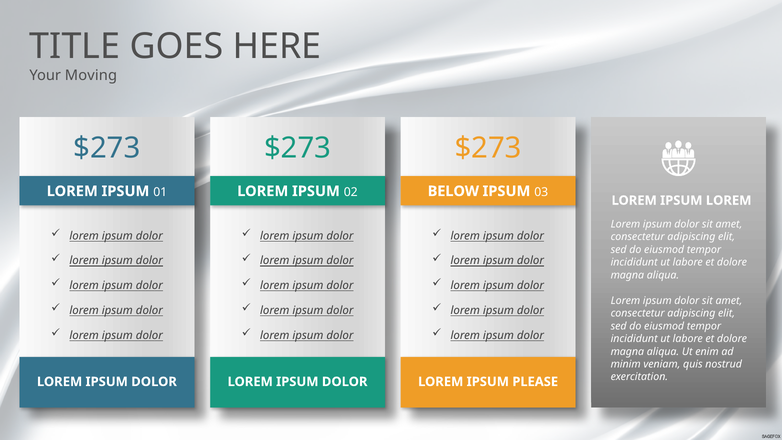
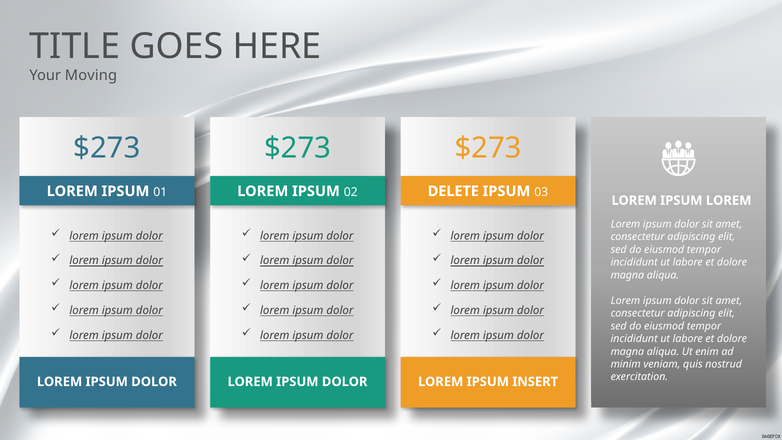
BELOW: BELOW -> DELETE (453, 191)
PLEASE: PLEASE -> INSERT (535, 382)
